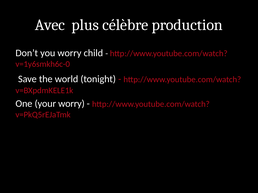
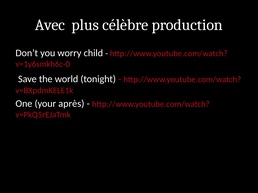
your worry: worry -> après (71, 104)
